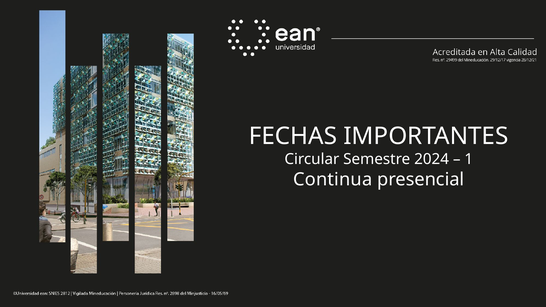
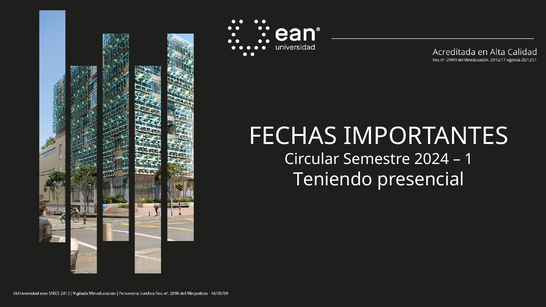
Continua: Continua -> Teniendo (333, 180)
